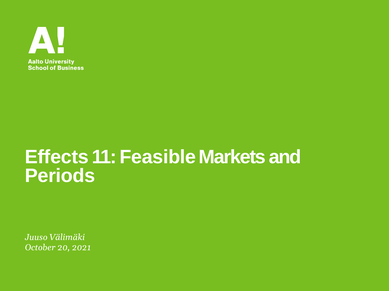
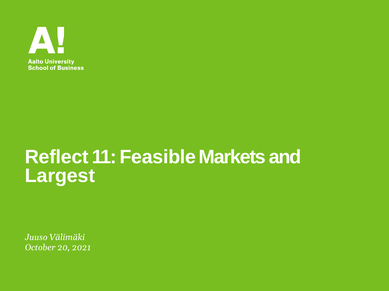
Effects: Effects -> Reflect (57, 157)
Periods: Periods -> Largest (60, 176)
